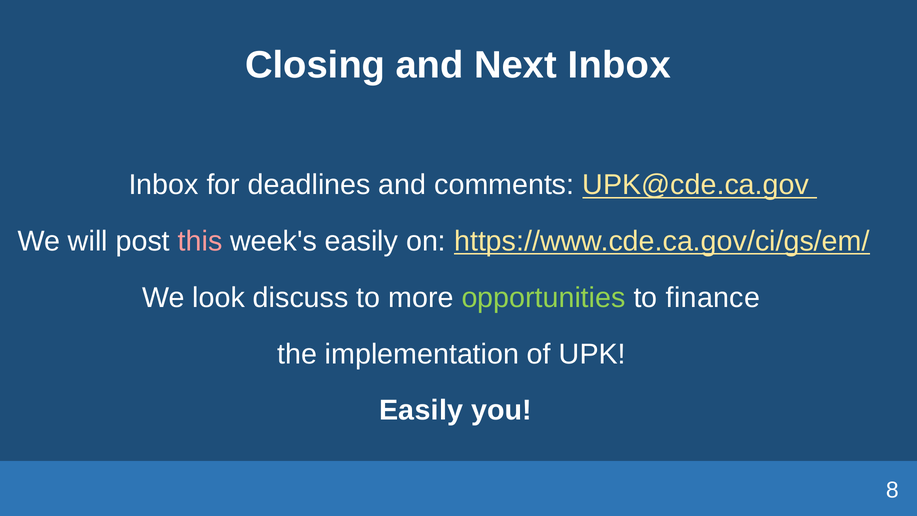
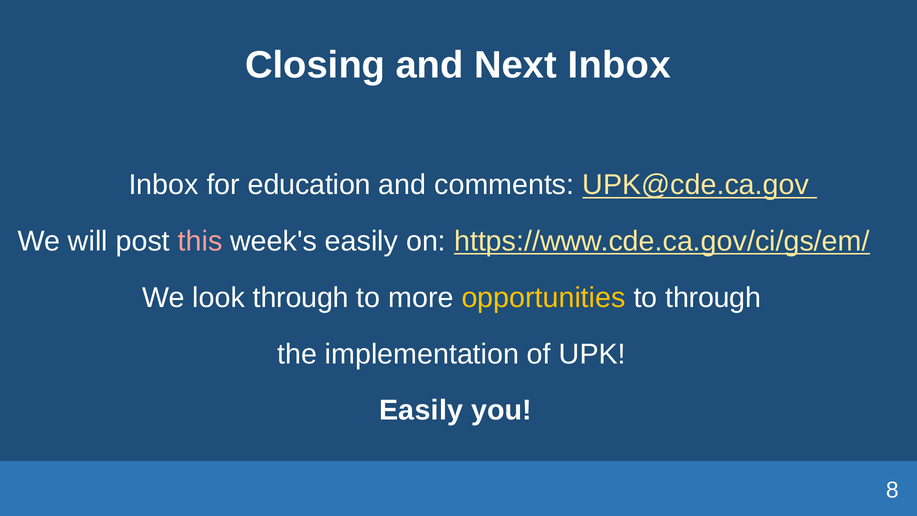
deadlines: deadlines -> education (309, 185)
look discuss: discuss -> through (301, 298)
opportunities colour: light green -> yellow (544, 298)
to finance: finance -> through (713, 298)
